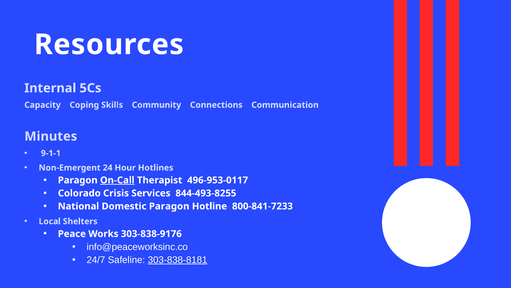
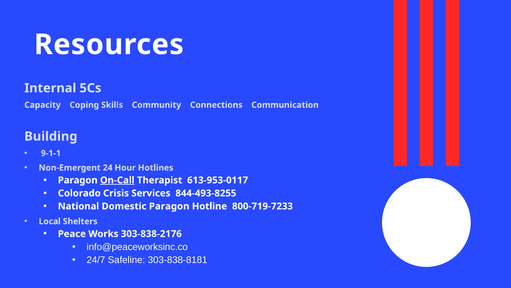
Minutes: Minutes -> Building (51, 136)
496-953-0117: 496-953-0117 -> 613-953-0117 (218, 180)
800-841-7233: 800-841-7233 -> 800-719-7233 (262, 206)
303-838-9176: 303-838-9176 -> 303-838-2176 (151, 233)
303-838-8181 underline: present -> none (178, 259)
